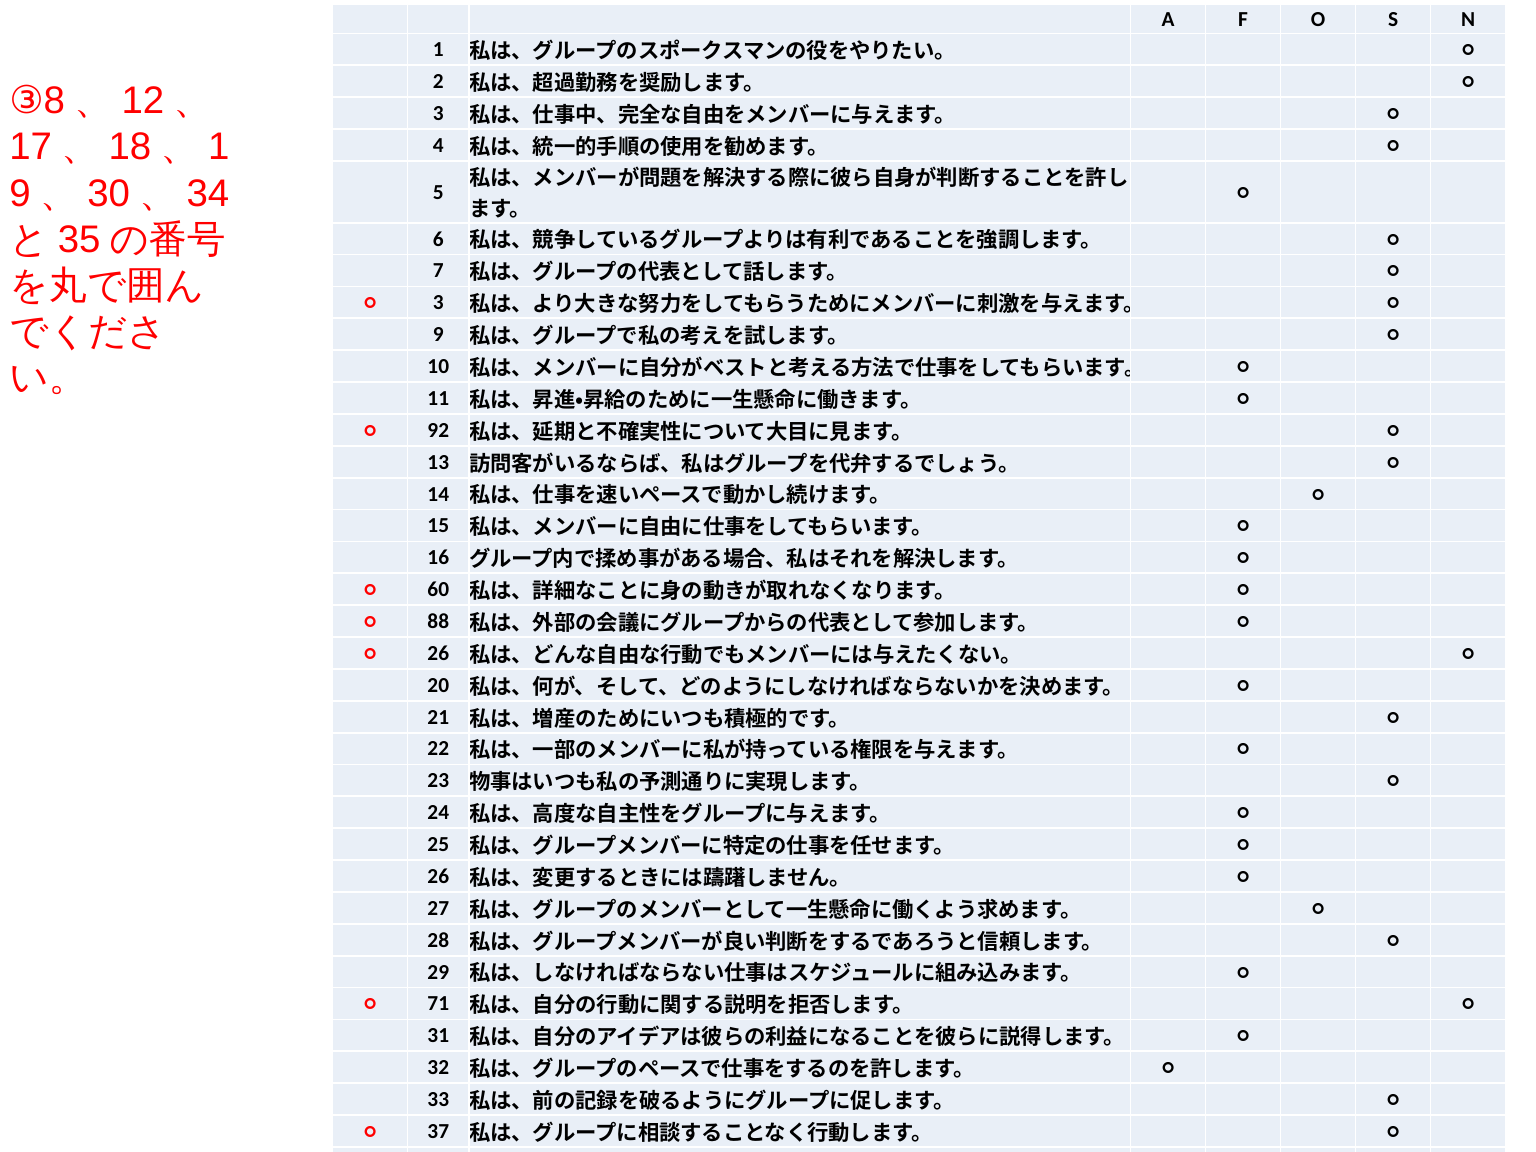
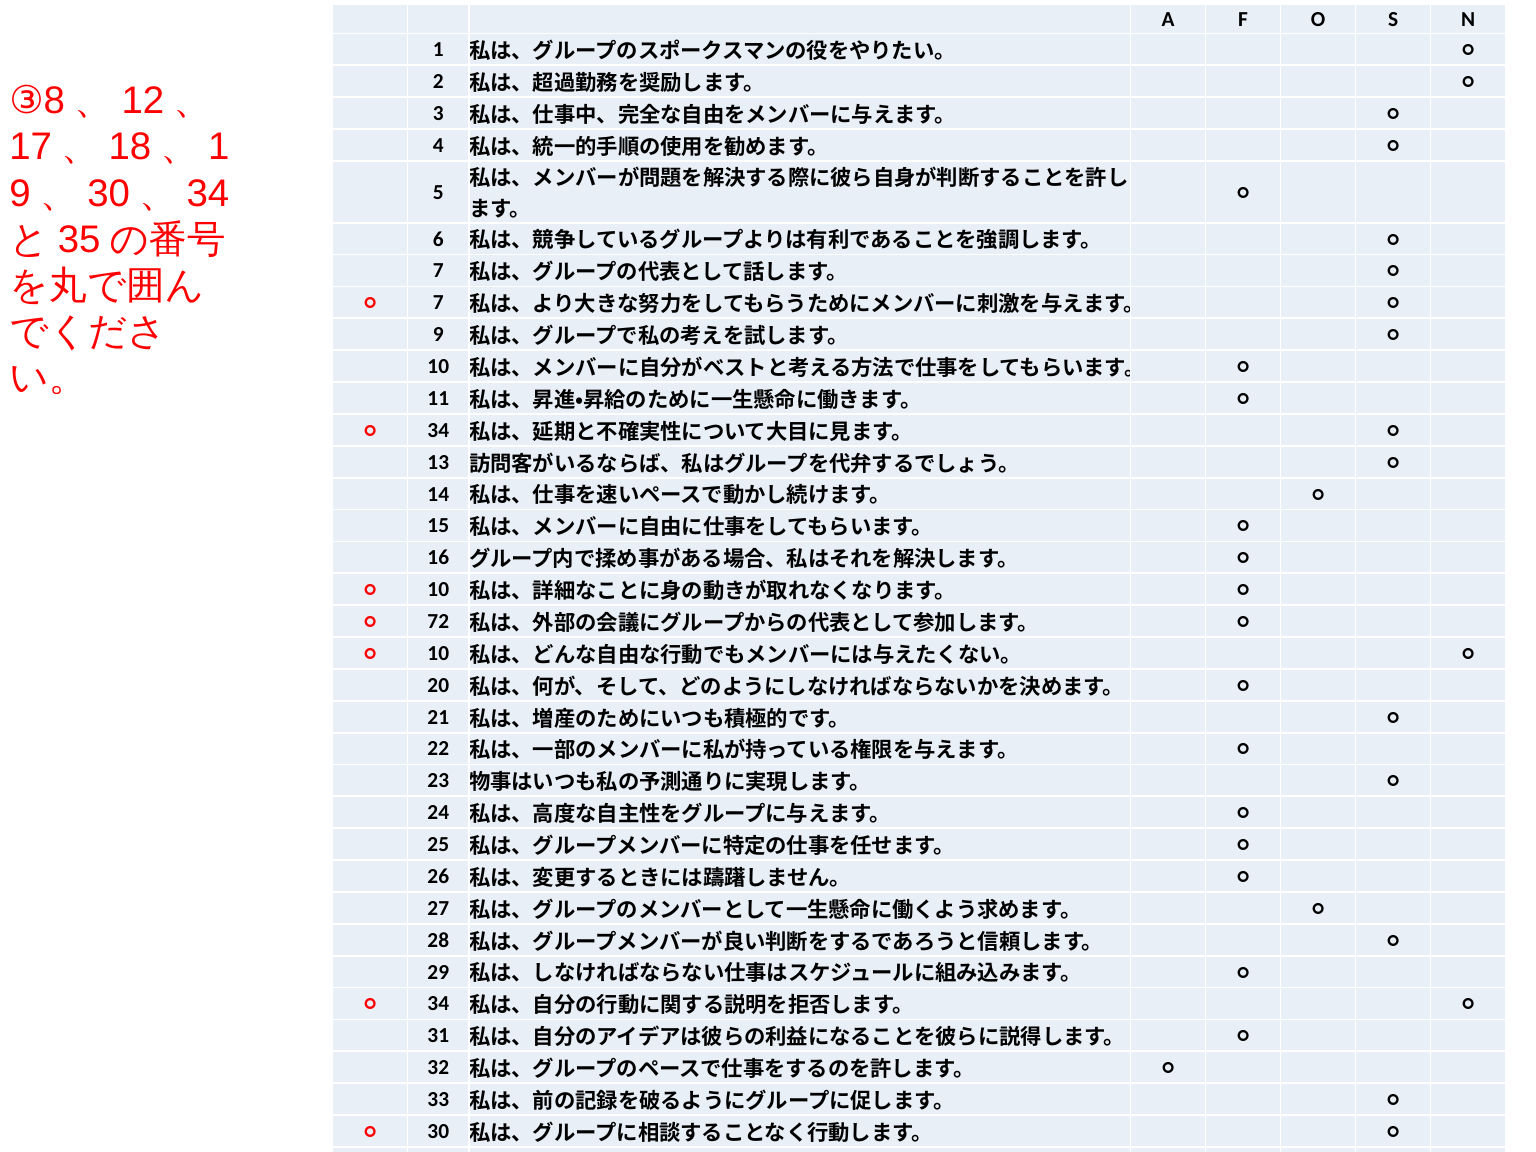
3: 3 -> 7 (438, 303)
92: 92 -> 34 (438, 430)
60: 60 -> 10 (438, 590)
88: 88 -> 72 (438, 621)
26: 26 -> 10 (438, 653)
71: 71 -> 34 (438, 1004)
37: 37 -> 30 (438, 1131)
